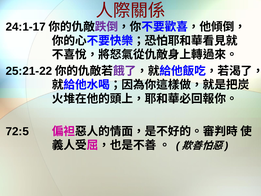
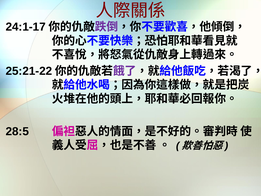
72:5: 72:5 -> 28:5 (17, 131)
